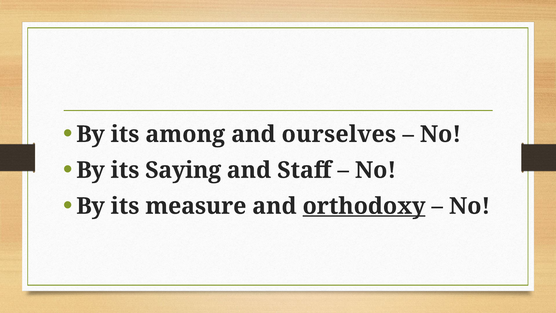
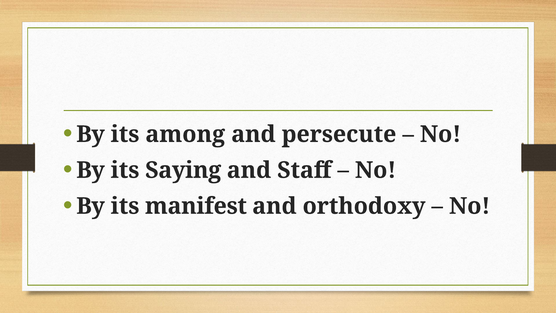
ourselves: ourselves -> persecute (339, 134)
measure: measure -> manifest (196, 206)
orthodoxy underline: present -> none (364, 206)
